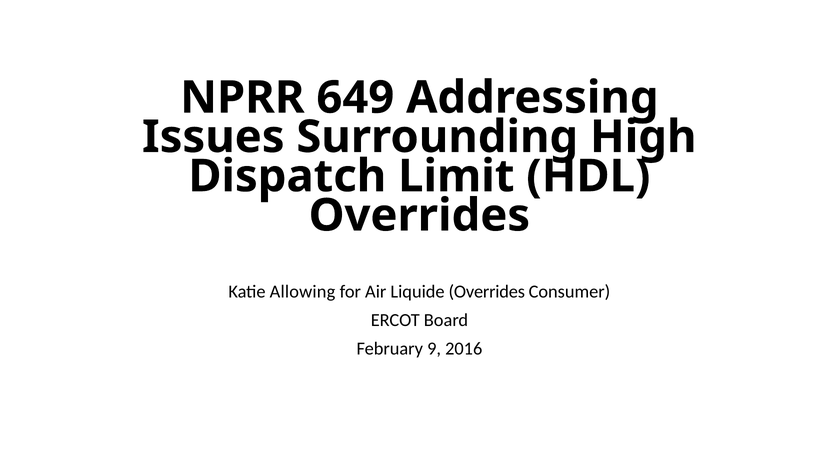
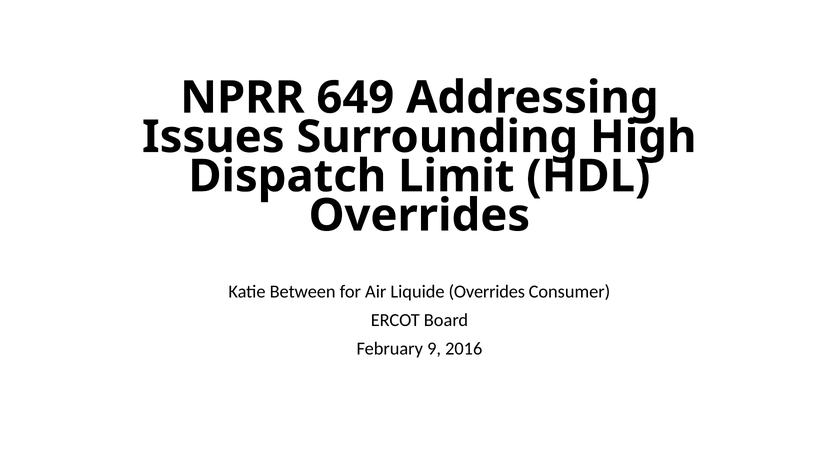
Allowing: Allowing -> Between (303, 292)
